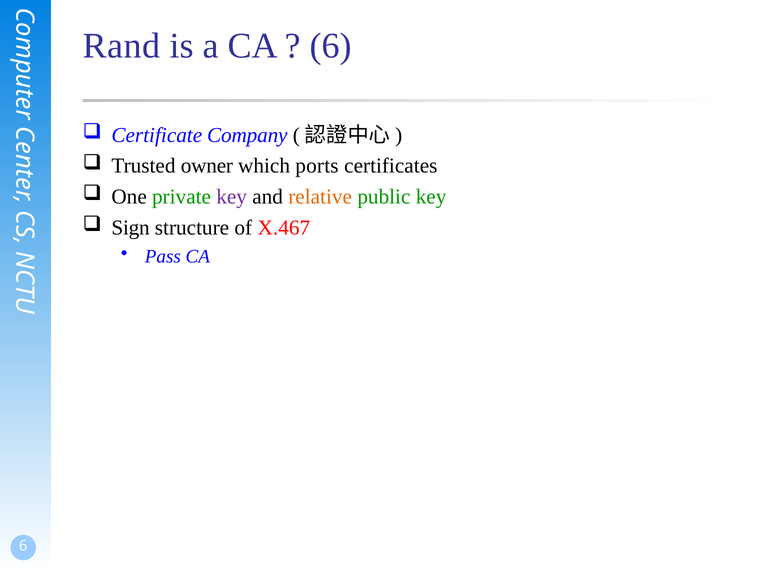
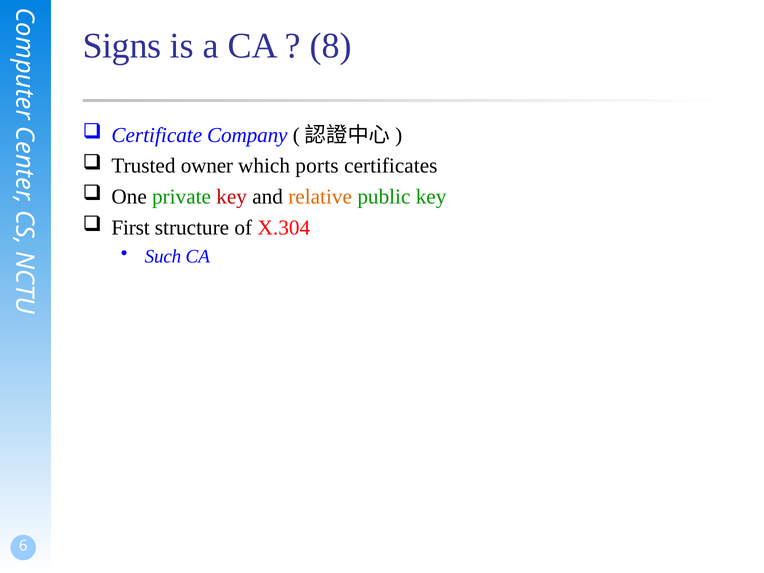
Rand: Rand -> Signs (122, 46)
6: 6 -> 8 (331, 46)
key colour: purple -> red (232, 197)
Sign: Sign -> First (131, 228)
X.467: X.467 -> X.304 (284, 228)
Pass: Pass -> Such (163, 256)
